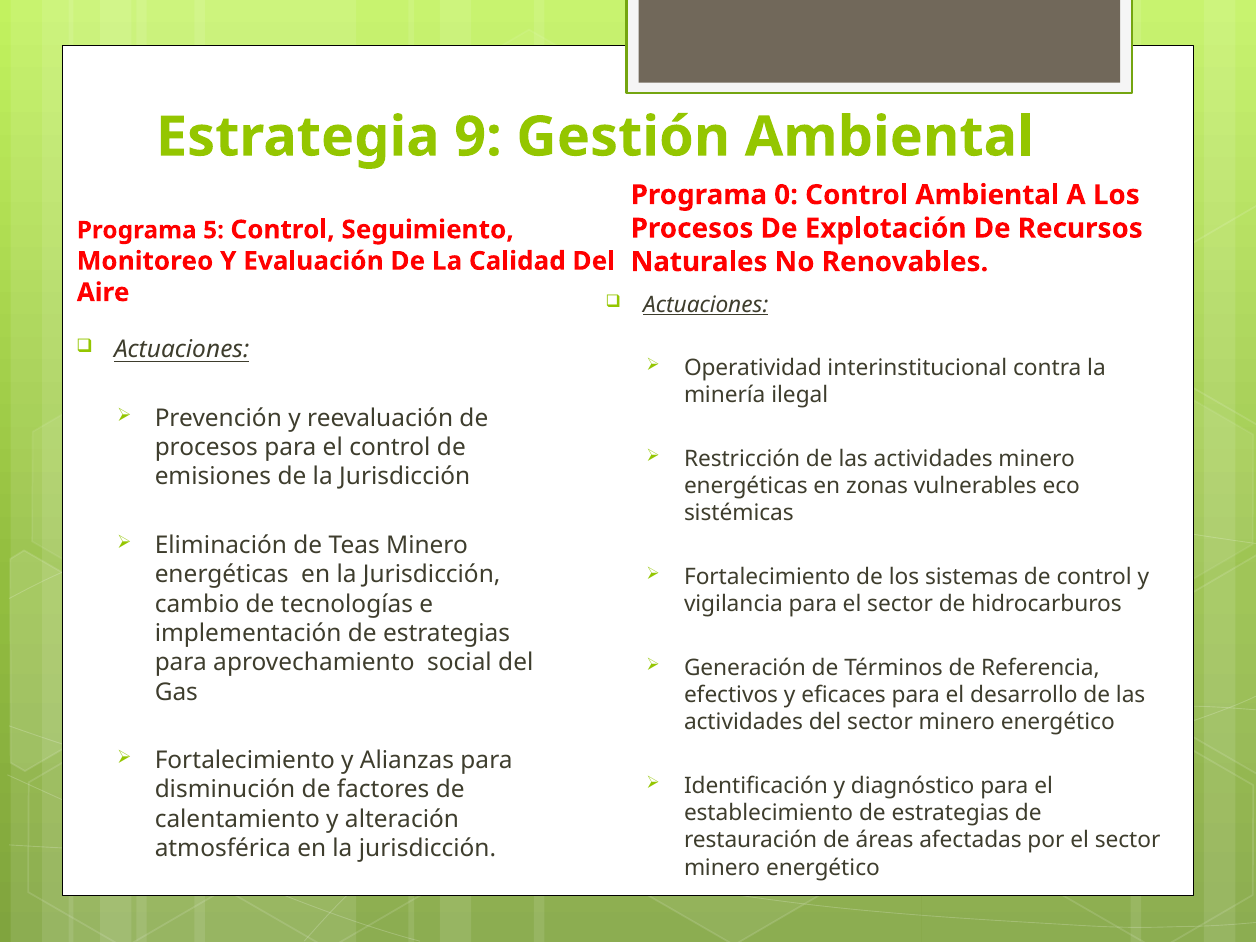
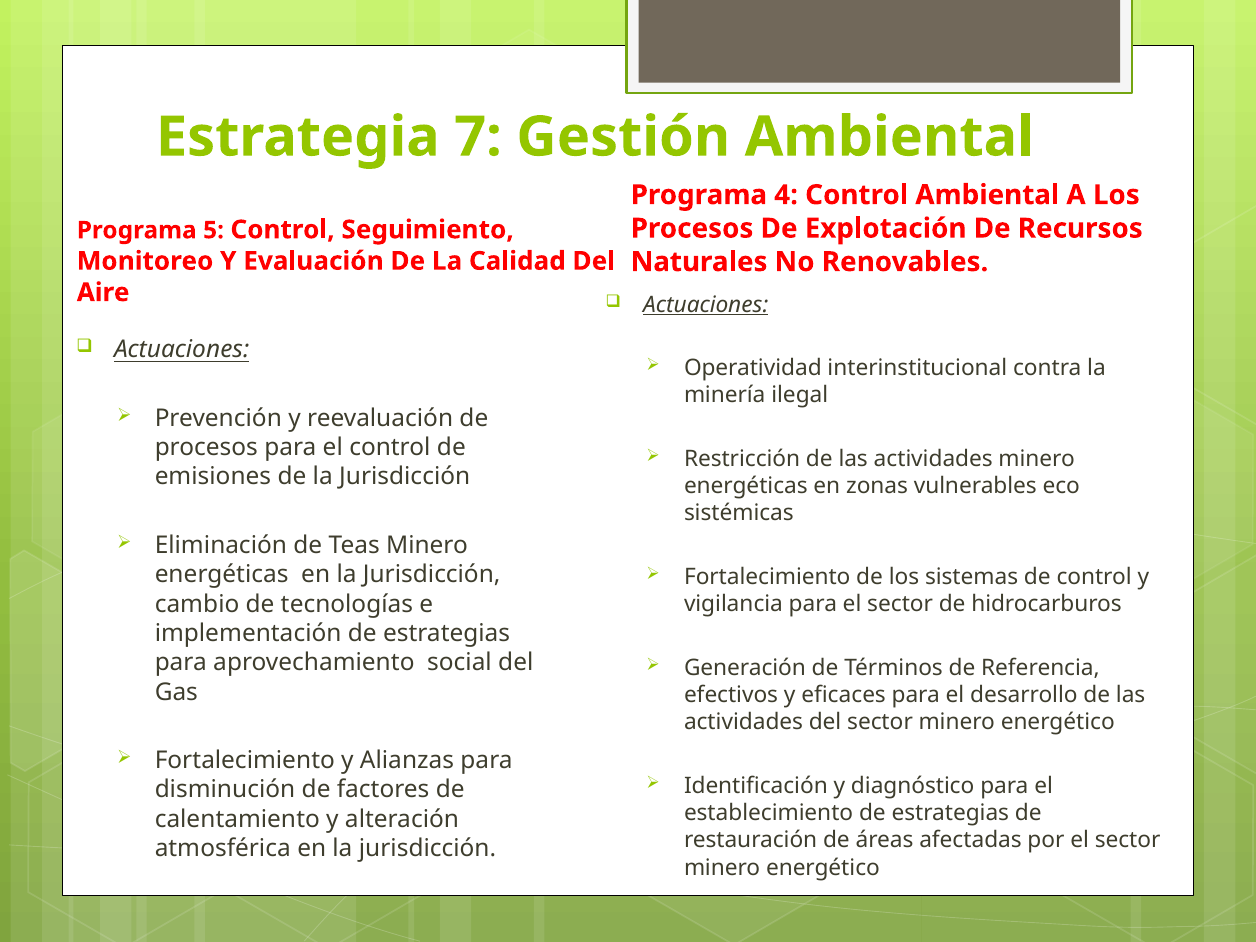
9: 9 -> 7 (478, 137)
0: 0 -> 4 (786, 195)
